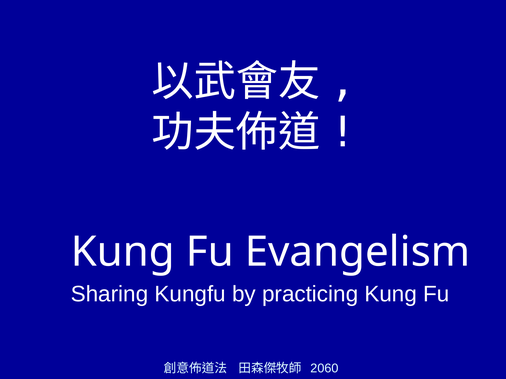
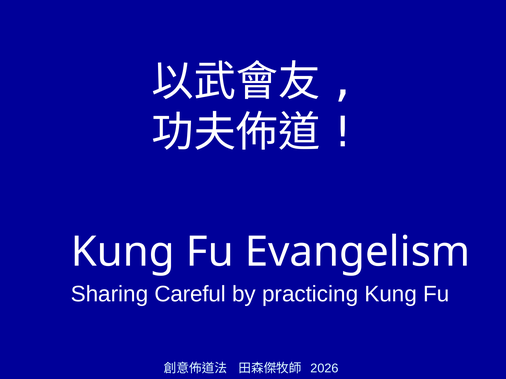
Kungfu: Kungfu -> Careful (190, 294)
2060: 2060 -> 2026 (324, 369)
